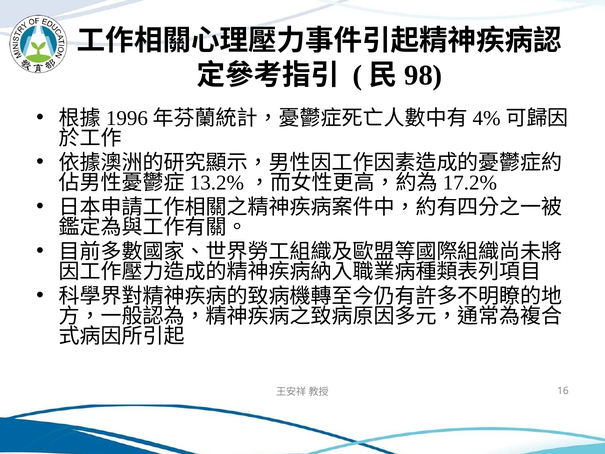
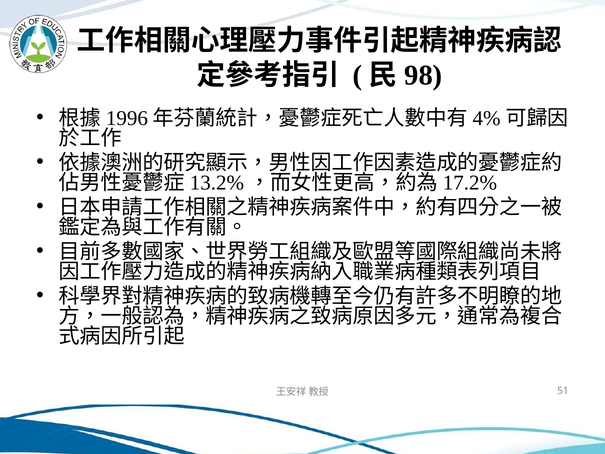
16: 16 -> 51 (563, 391)
